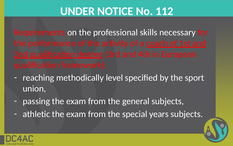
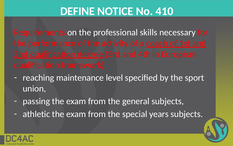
UNDER: UNDER -> DEFINE (77, 11)
112: 112 -> 410 (164, 11)
methodically: methodically -> maintenance (80, 78)
